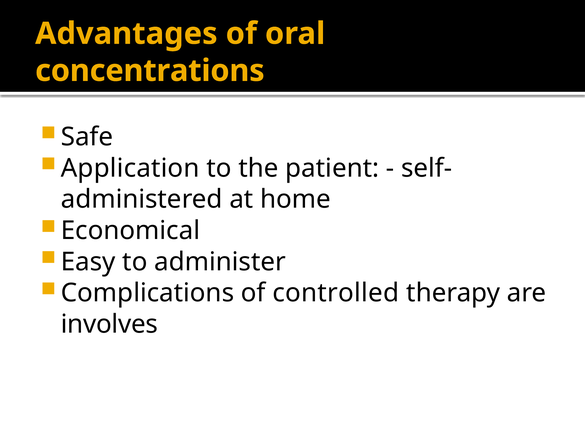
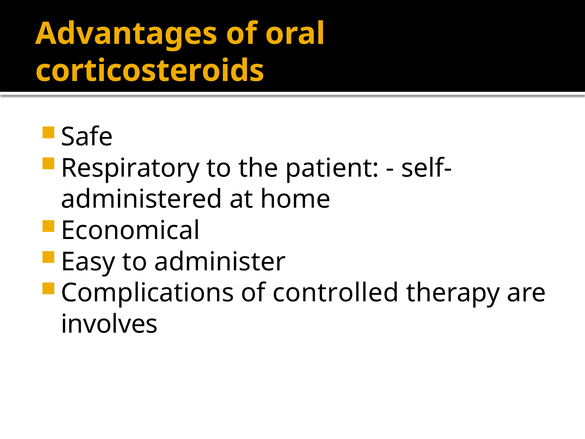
concentrations: concentrations -> corticosteroids (150, 71)
Application: Application -> Respiratory (130, 168)
